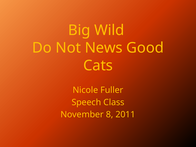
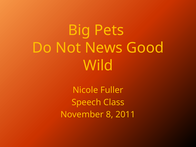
Wild: Wild -> Pets (109, 30)
Cats: Cats -> Wild (98, 65)
